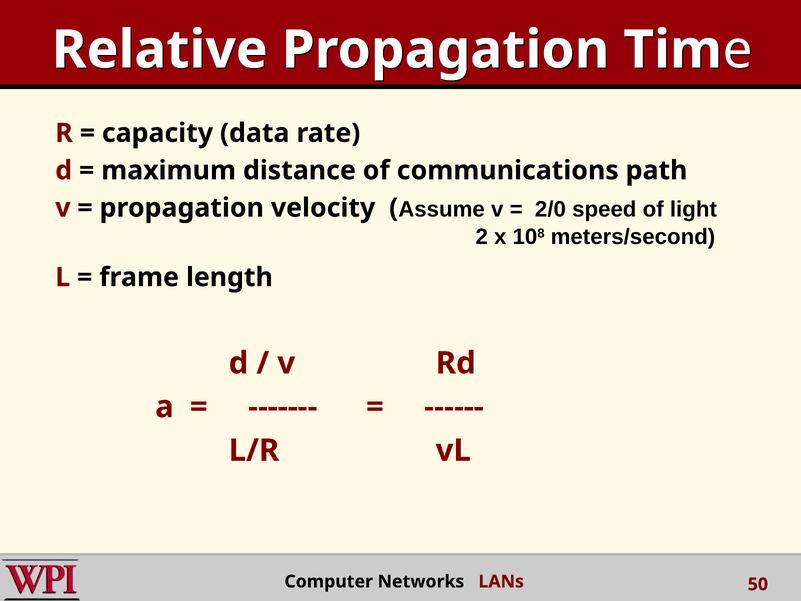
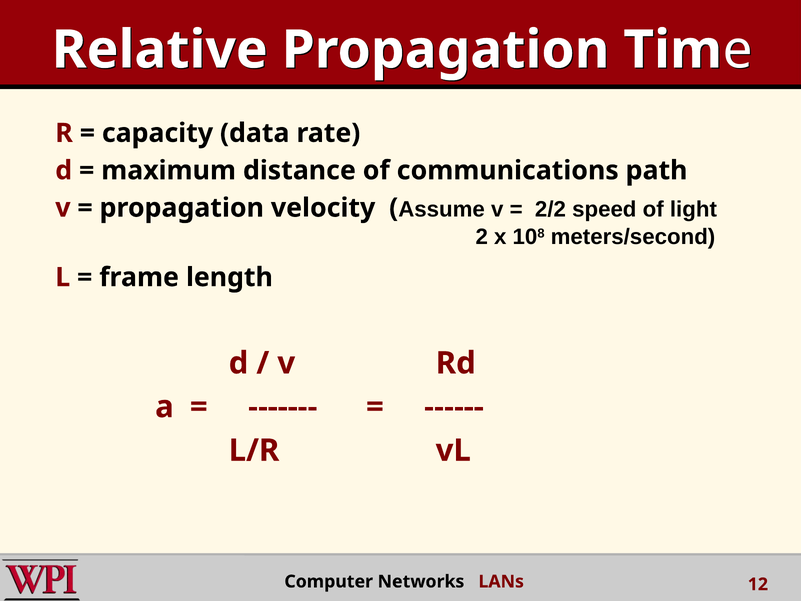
2/0: 2/0 -> 2/2 (550, 209)
50: 50 -> 12 (758, 584)
